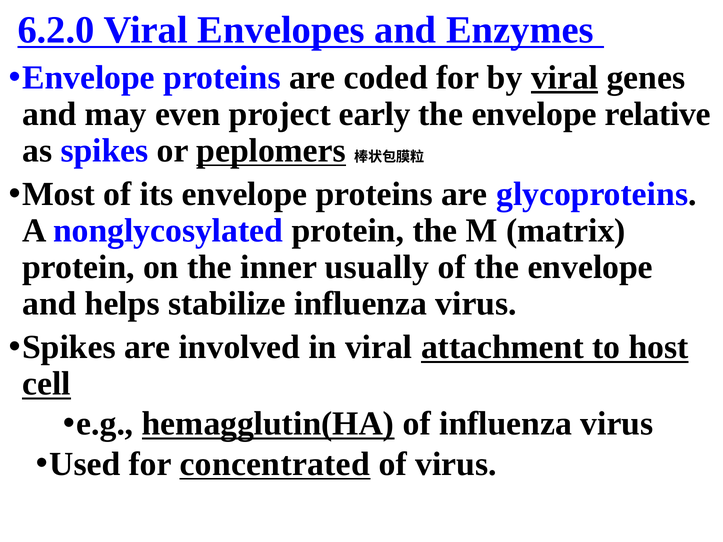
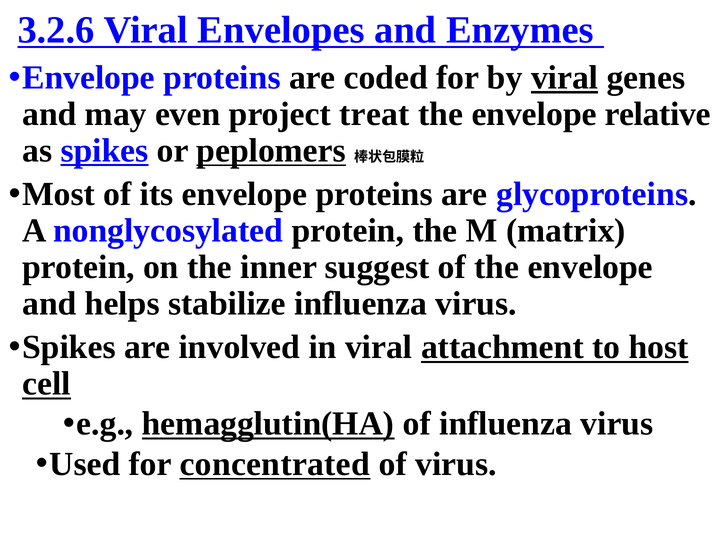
6.2.0: 6.2.0 -> 3.2.6 (56, 30)
early: early -> treat (375, 114)
spikes underline: none -> present (105, 151)
usually: usually -> suggest (377, 267)
